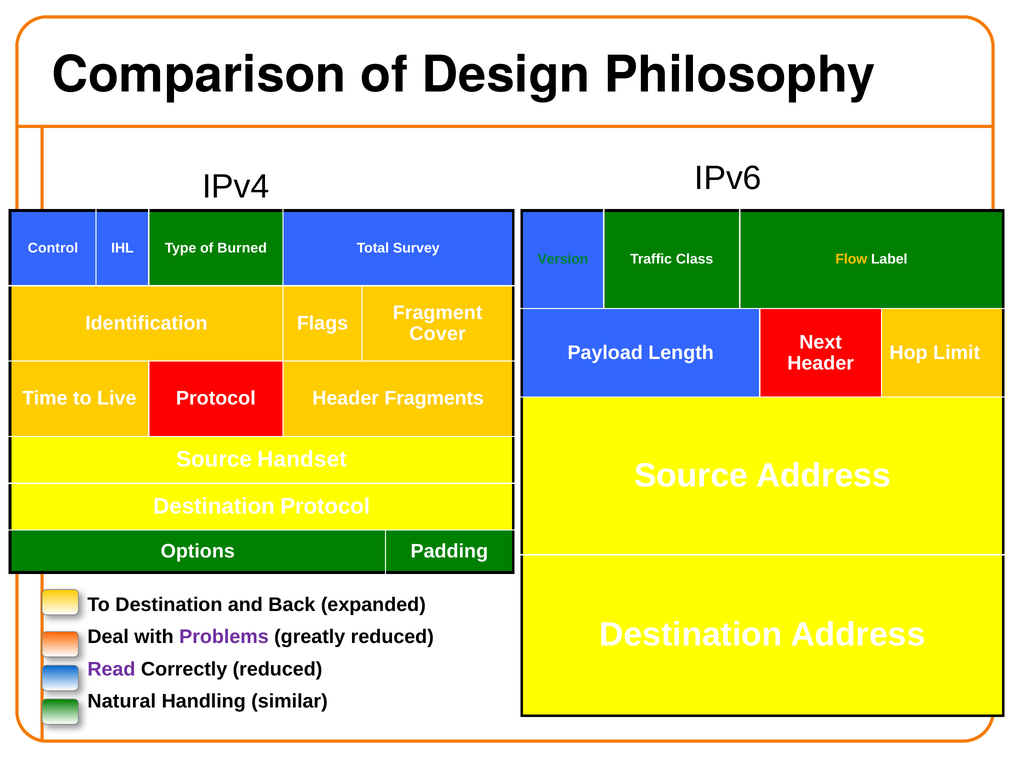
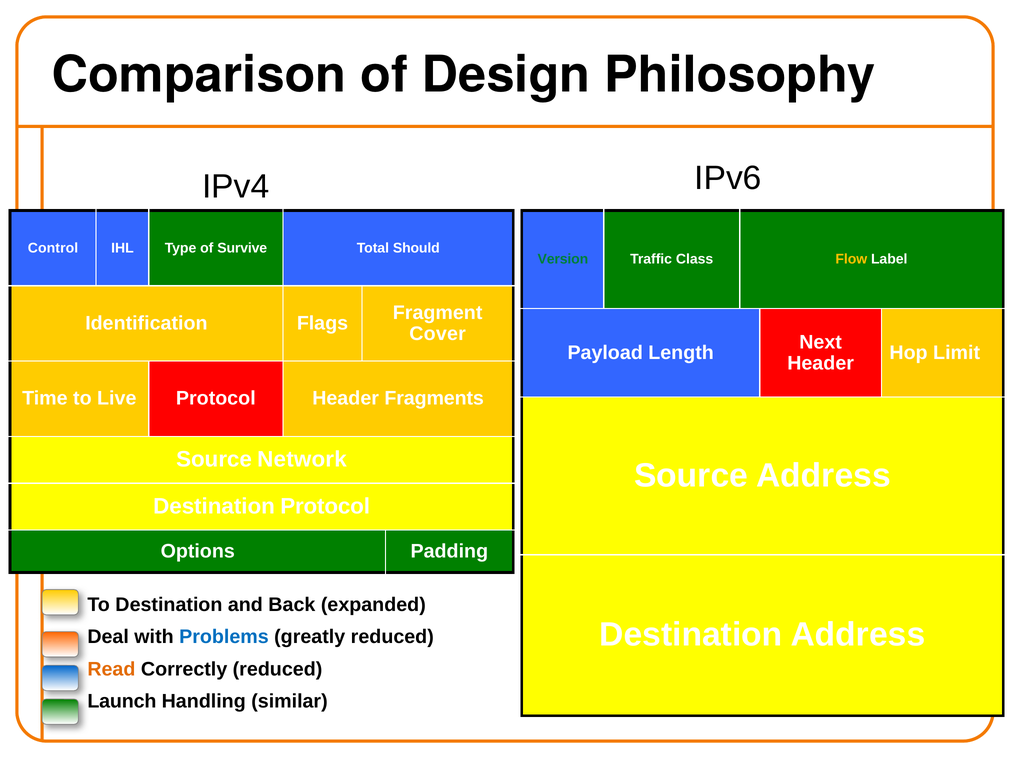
Burned: Burned -> Survive (242, 248)
Survey: Survey -> Should (416, 248)
Handset: Handset -> Network (302, 459)
Problems colour: purple -> blue (224, 636)
Read colour: purple -> orange (111, 669)
Natural: Natural -> Launch (122, 701)
